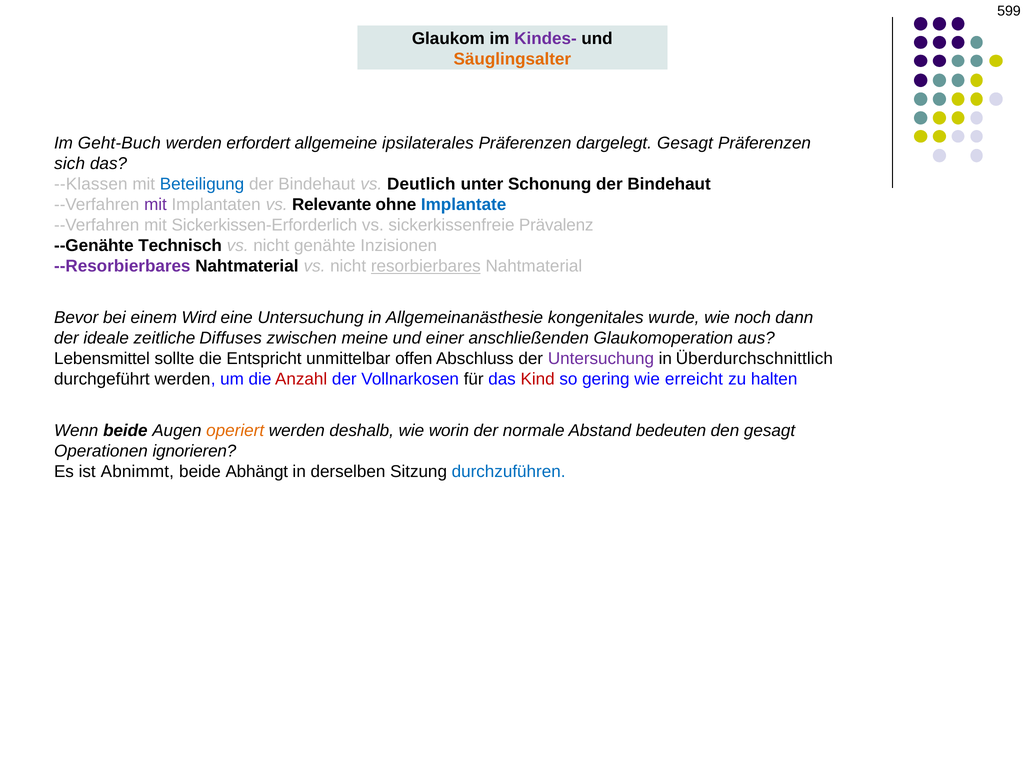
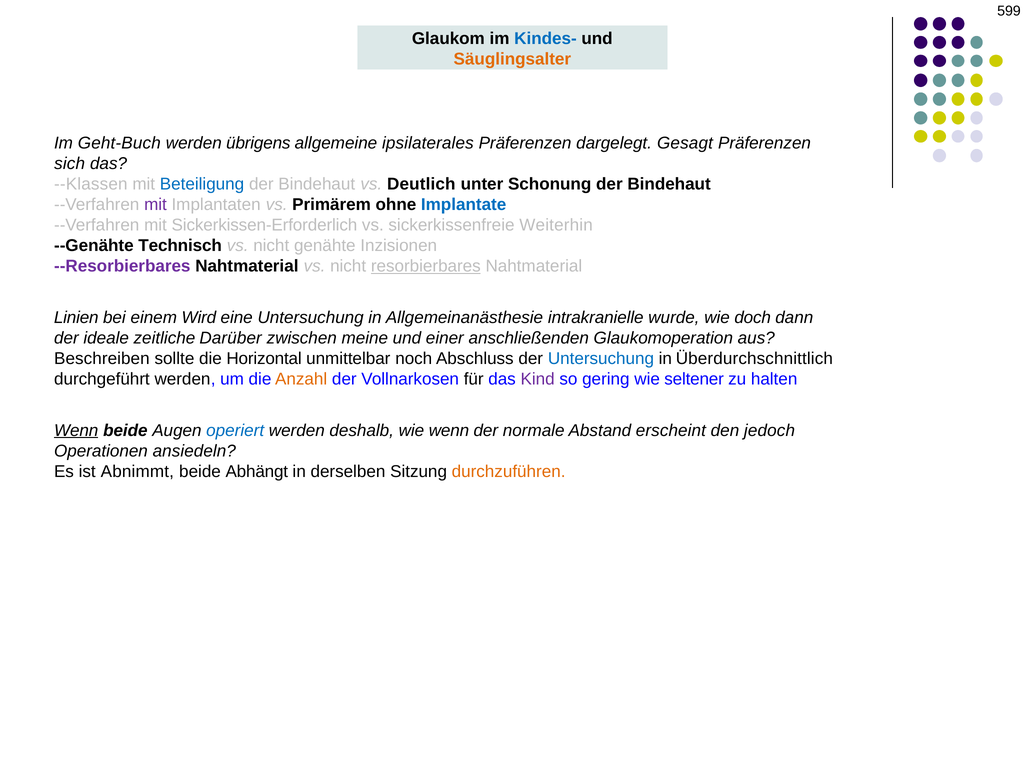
Kindes- colour: purple -> blue (545, 38)
erfordert: erfordert -> übrigens (258, 143)
Relevante: Relevante -> Primärem (332, 205)
Prävalenz: Prävalenz -> Weiterhin (556, 225)
Bevor: Bevor -> Linien (76, 317)
kongenitales: kongenitales -> intrakranielle (596, 317)
noch: noch -> doch (753, 317)
Diffuses: Diffuses -> Darüber (231, 338)
Lebensmittel: Lebensmittel -> Beschreiben (102, 358)
Entspricht: Entspricht -> Horizontal (264, 358)
offen: offen -> noch (414, 358)
Untersuchung colour: purple -> blue (601, 358)
Anzahl colour: red -> orange (301, 379)
Kind colour: red -> purple (538, 379)
erreicht: erreicht -> seltener (694, 379)
Wenn underline: none -> present (76, 430)
operiert colour: orange -> blue (235, 430)
wie worin: worin -> wenn (449, 430)
bedeuten: bedeuten -> erscheint (671, 430)
den gesagt: gesagt -> jedoch (769, 430)
ignorieren: ignorieren -> ansiedeln (194, 451)
durchzuführen colour: blue -> orange (509, 471)
